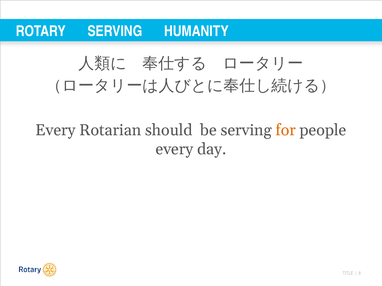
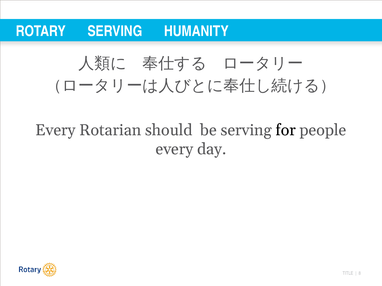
for colour: orange -> black (286, 130)
